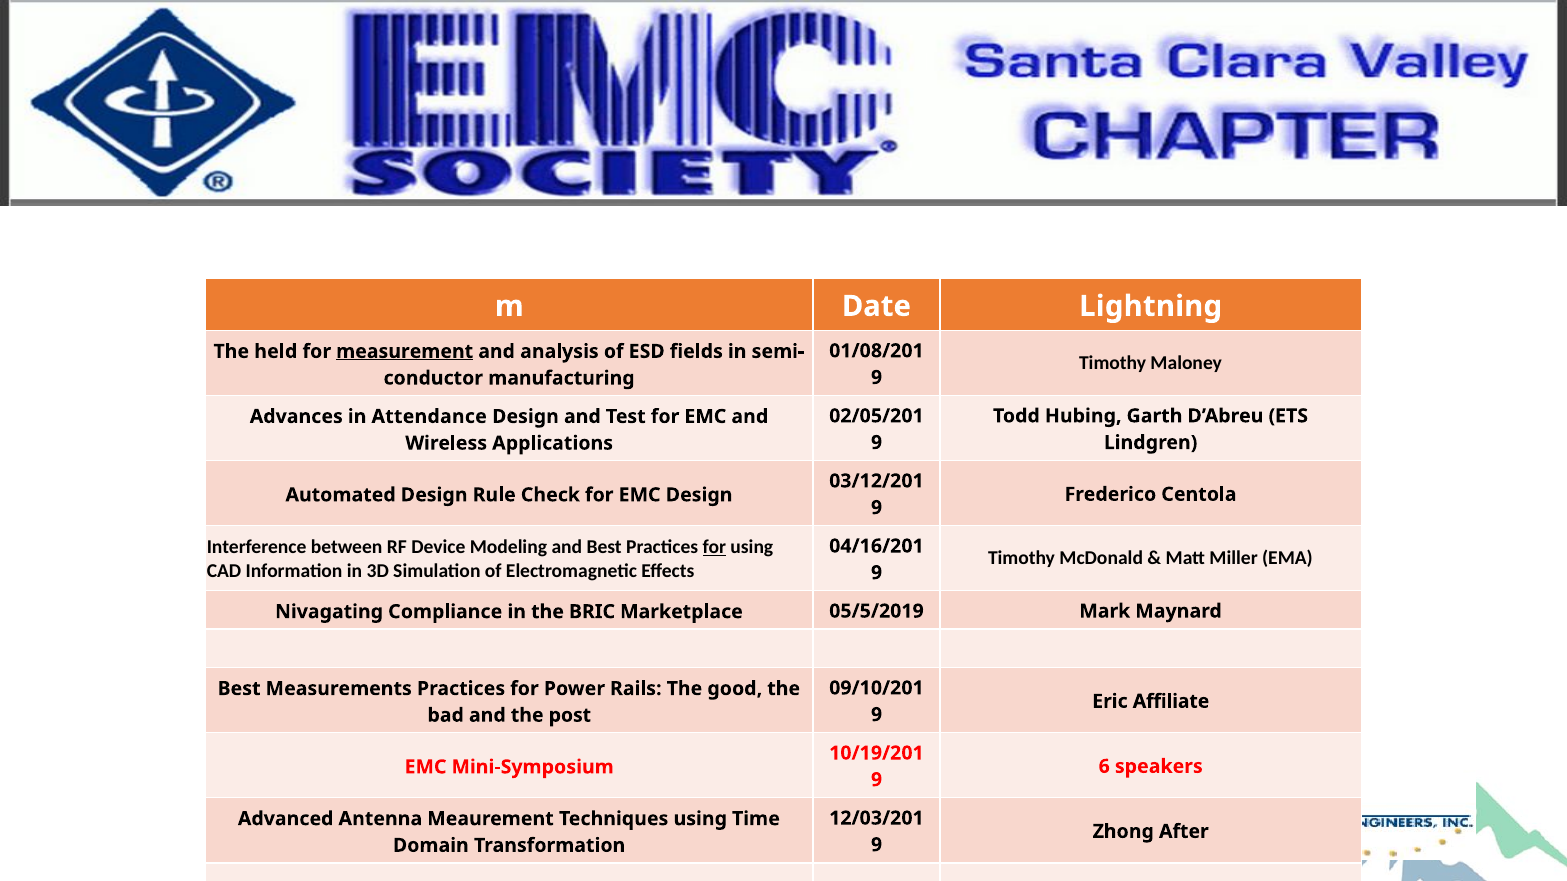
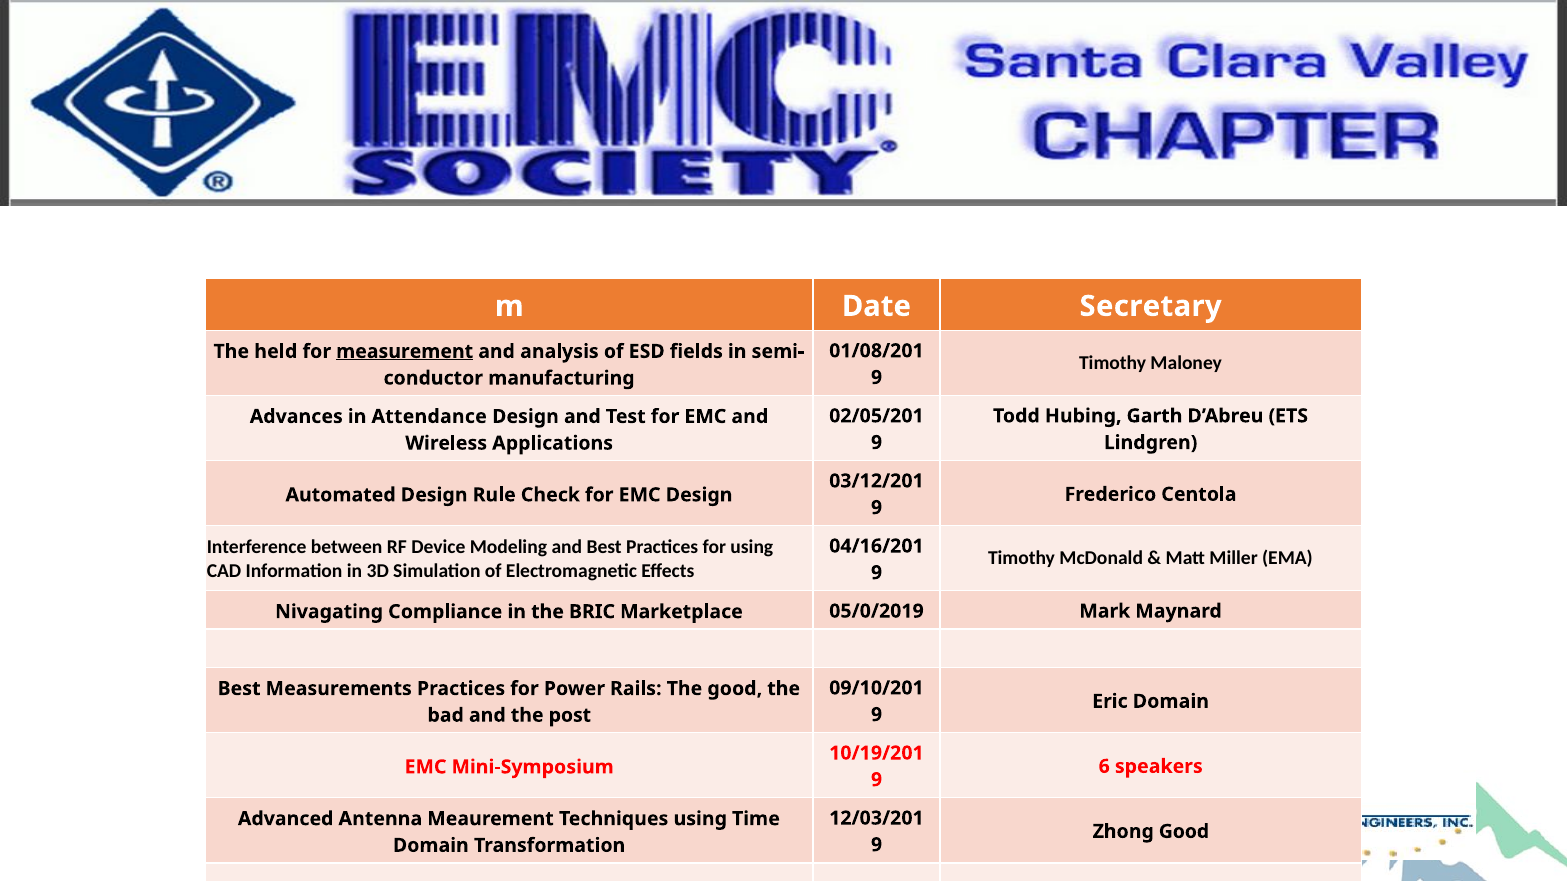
Lightning: Lightning -> Secretary (1151, 306)
for underline: present -> none (714, 547)
05/5/2019: 05/5/2019 -> 05/0/2019 (876, 611)
Eric Affiliate: Affiliate -> Domain (1171, 702)
Zhong After: After -> Good (1184, 832)
